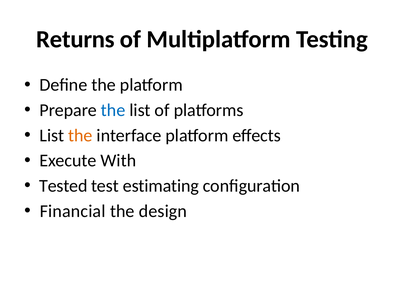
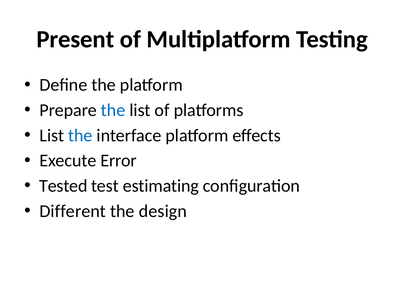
Returns: Returns -> Present (75, 39)
the colour: orange -> blue (80, 135)
With: With -> Error (119, 161)
Financial: Financial -> Different (73, 211)
